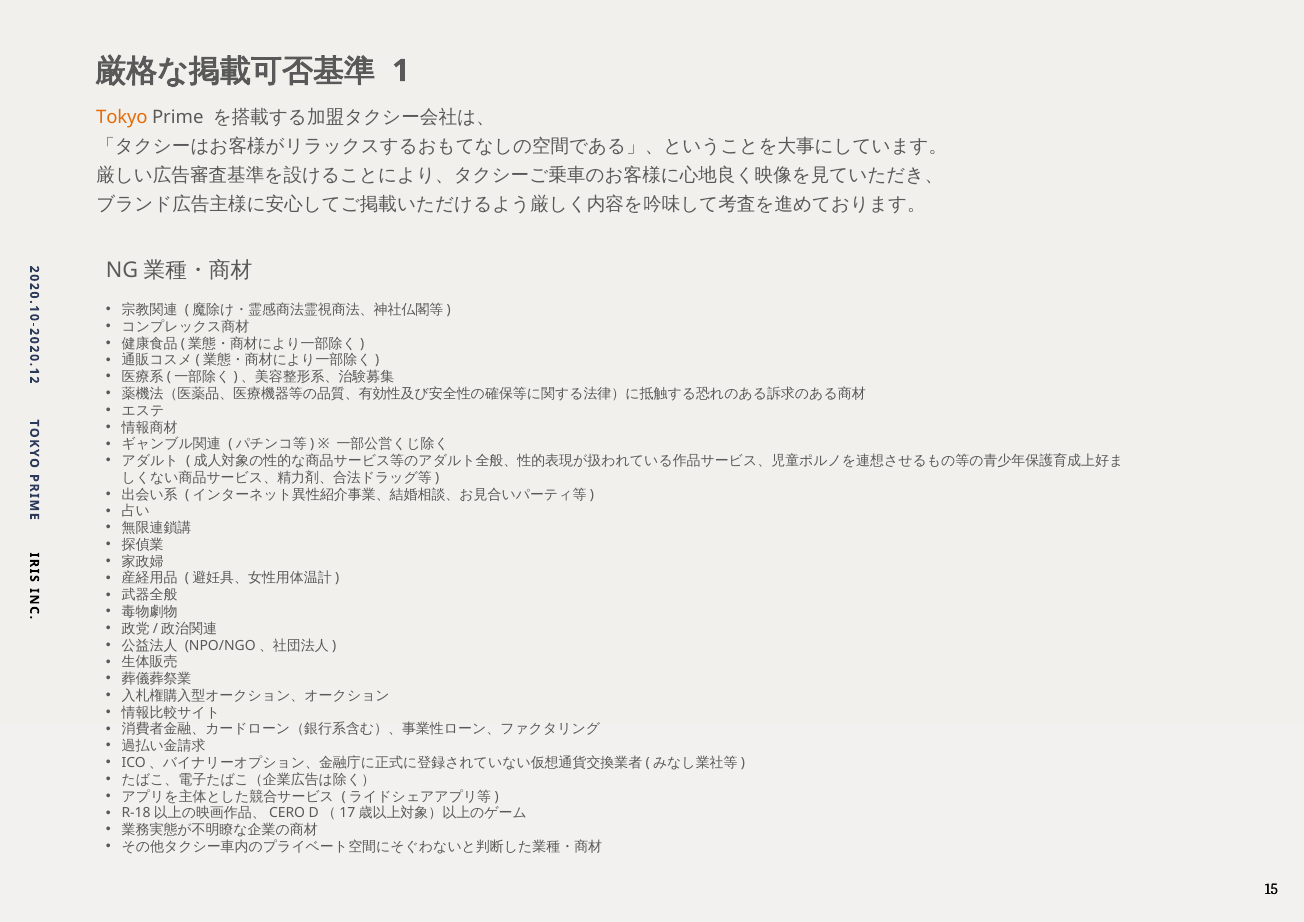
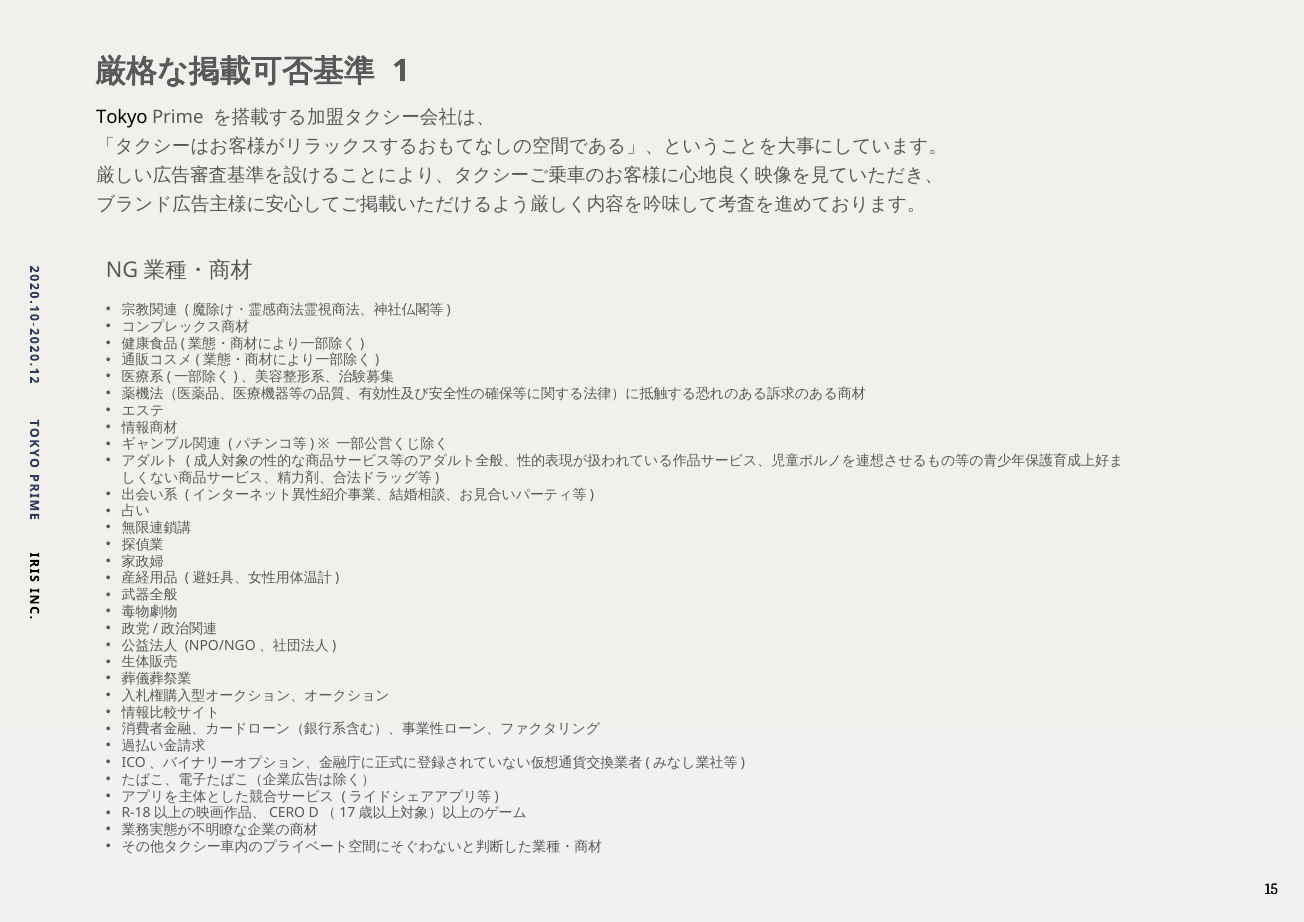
Tokyo colour: orange -> black (122, 118)
